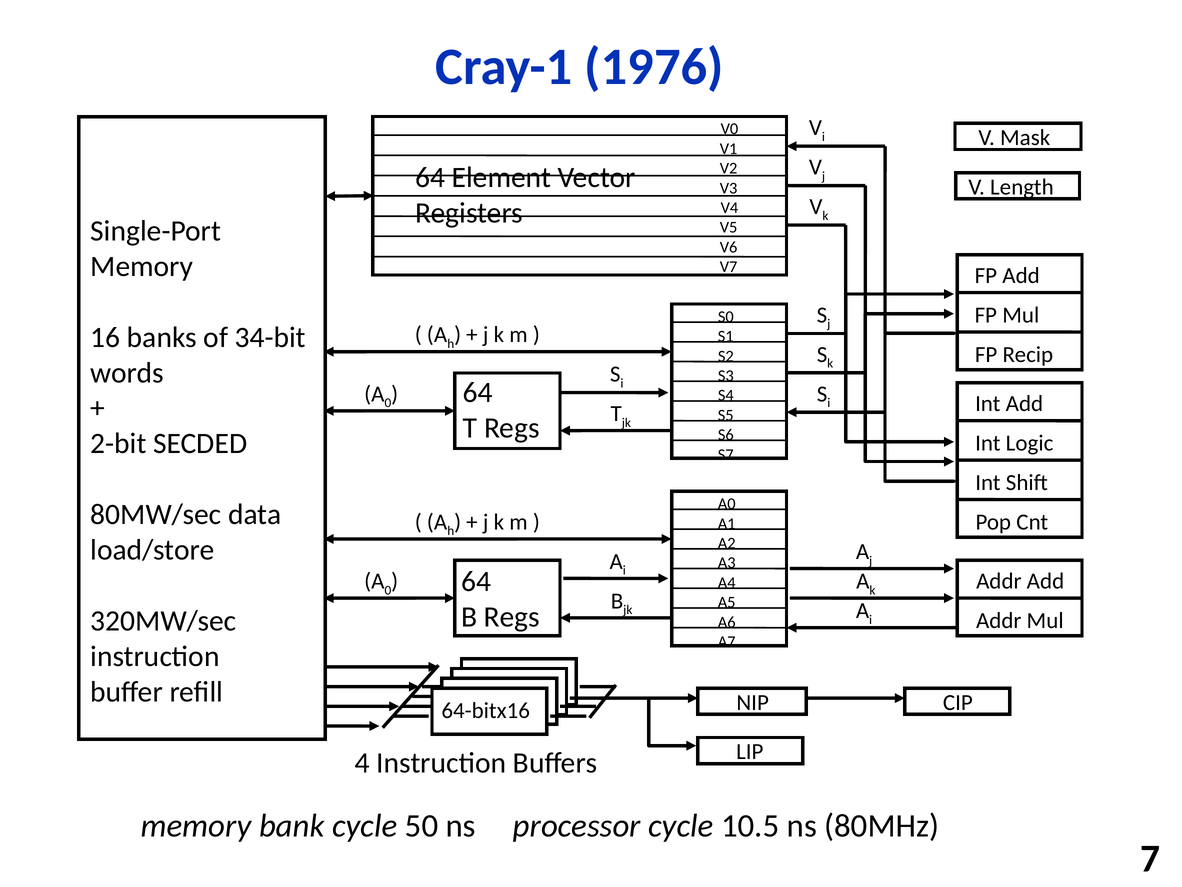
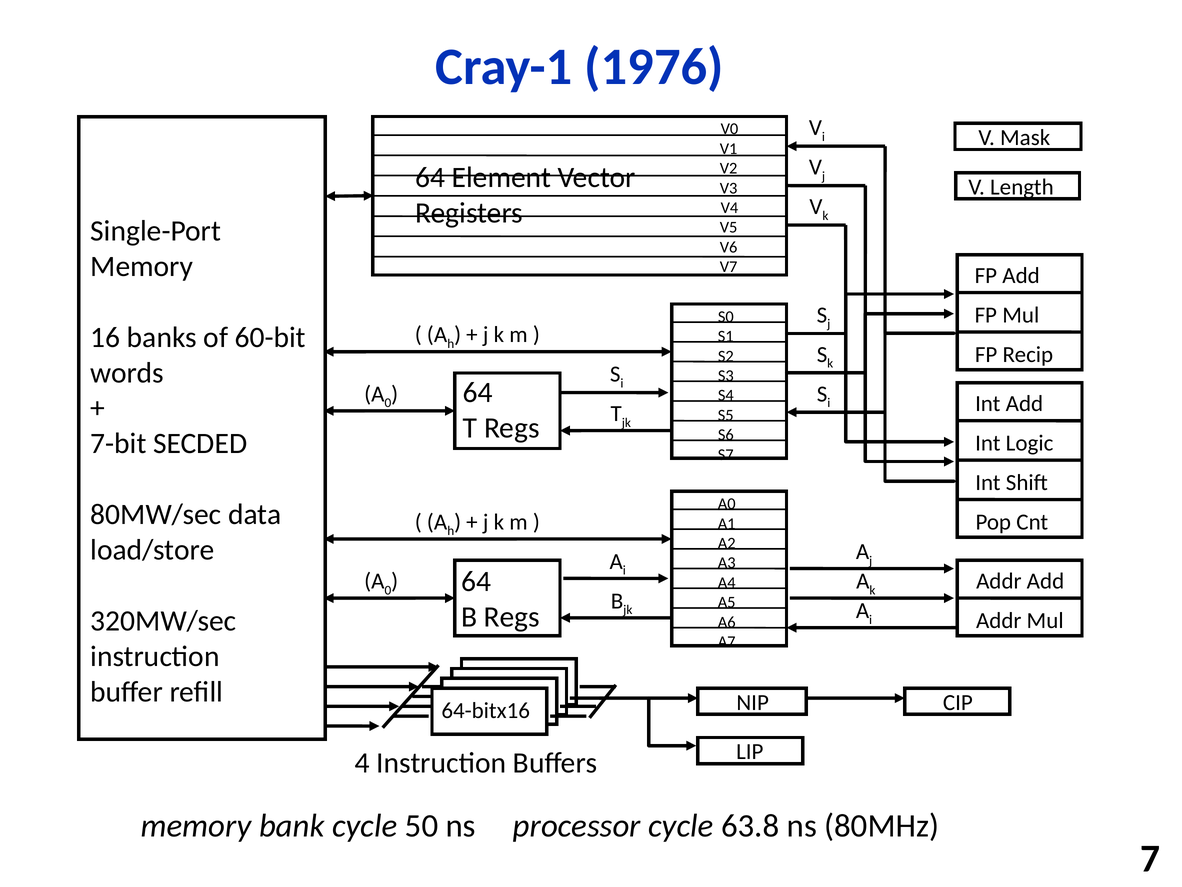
34-bit: 34-bit -> 60-bit (270, 337)
2-bit: 2-bit -> 7-bit (119, 443)
10.5: 10.5 -> 63.8 (750, 826)
